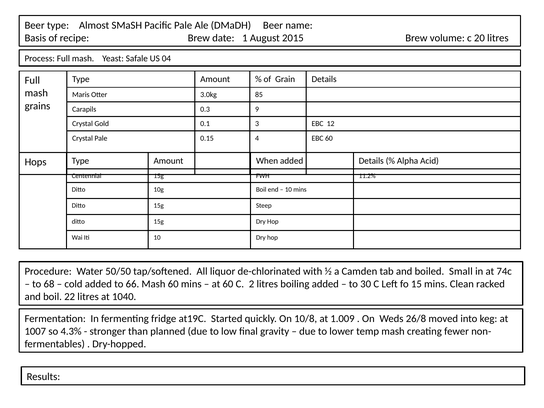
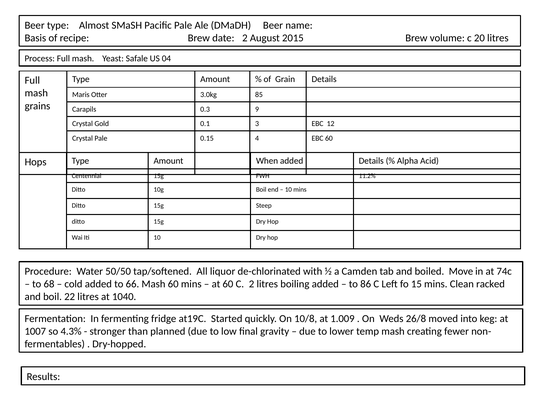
date 1: 1 -> 2 (245, 38)
Small: Small -> Move (461, 271)
30: 30 -> 86 (366, 284)
